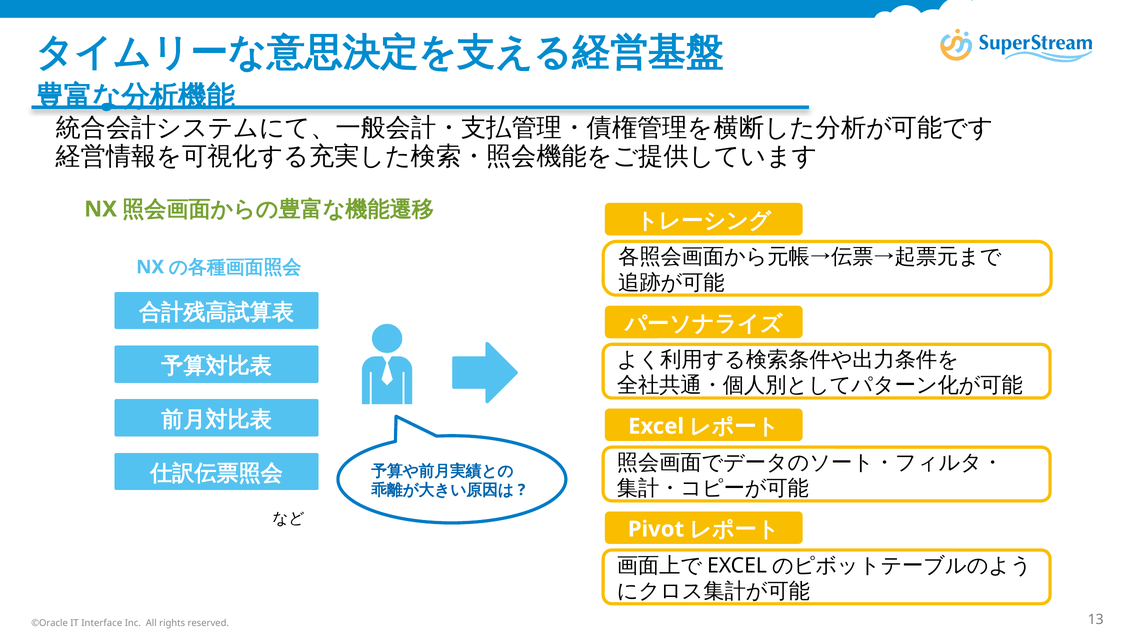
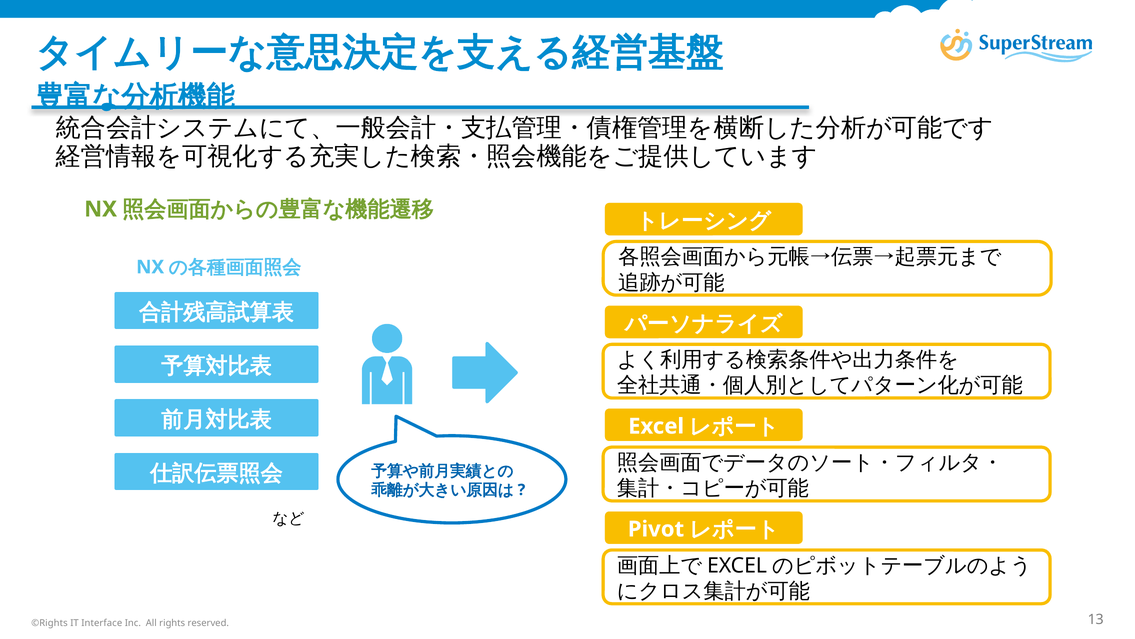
©Oracle: ©Oracle -> ©Rights (49, 622)
